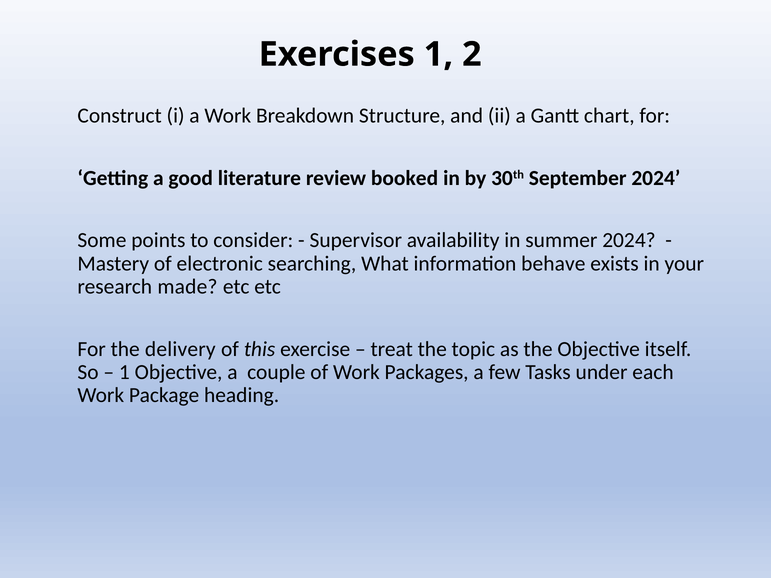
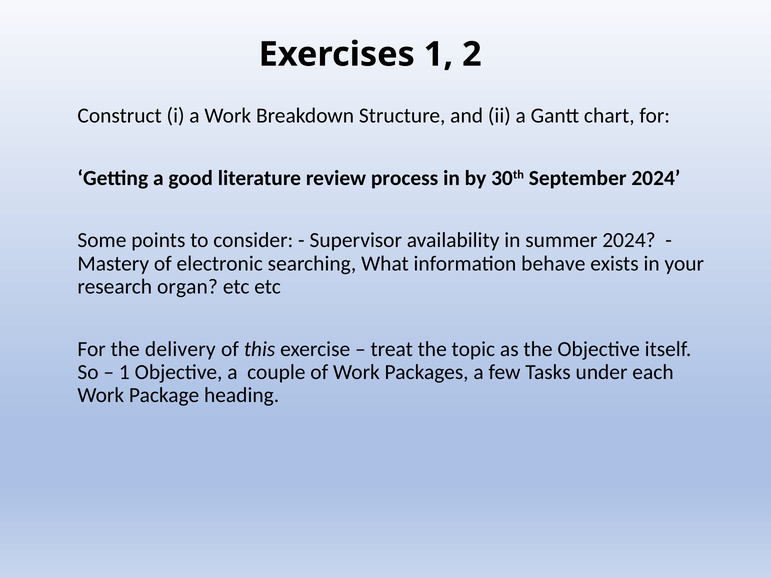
booked: booked -> process (405, 178)
made: made -> organ (187, 287)
